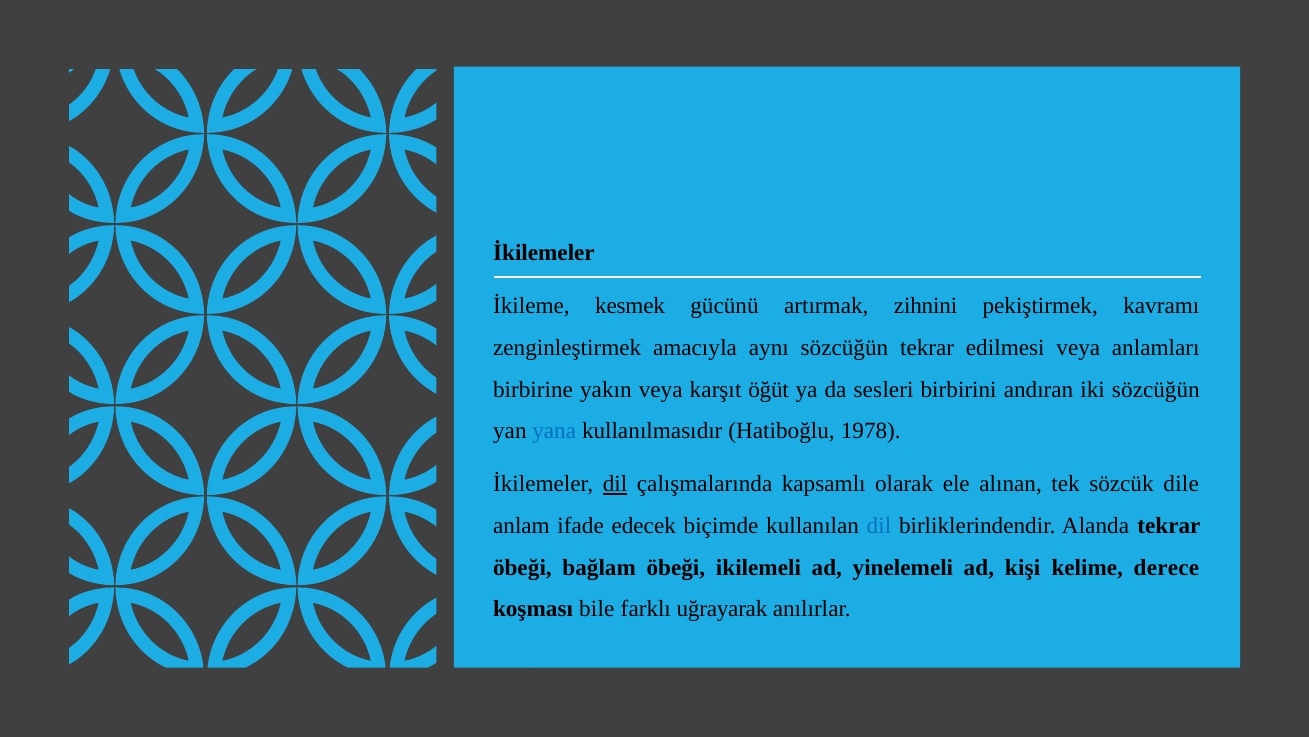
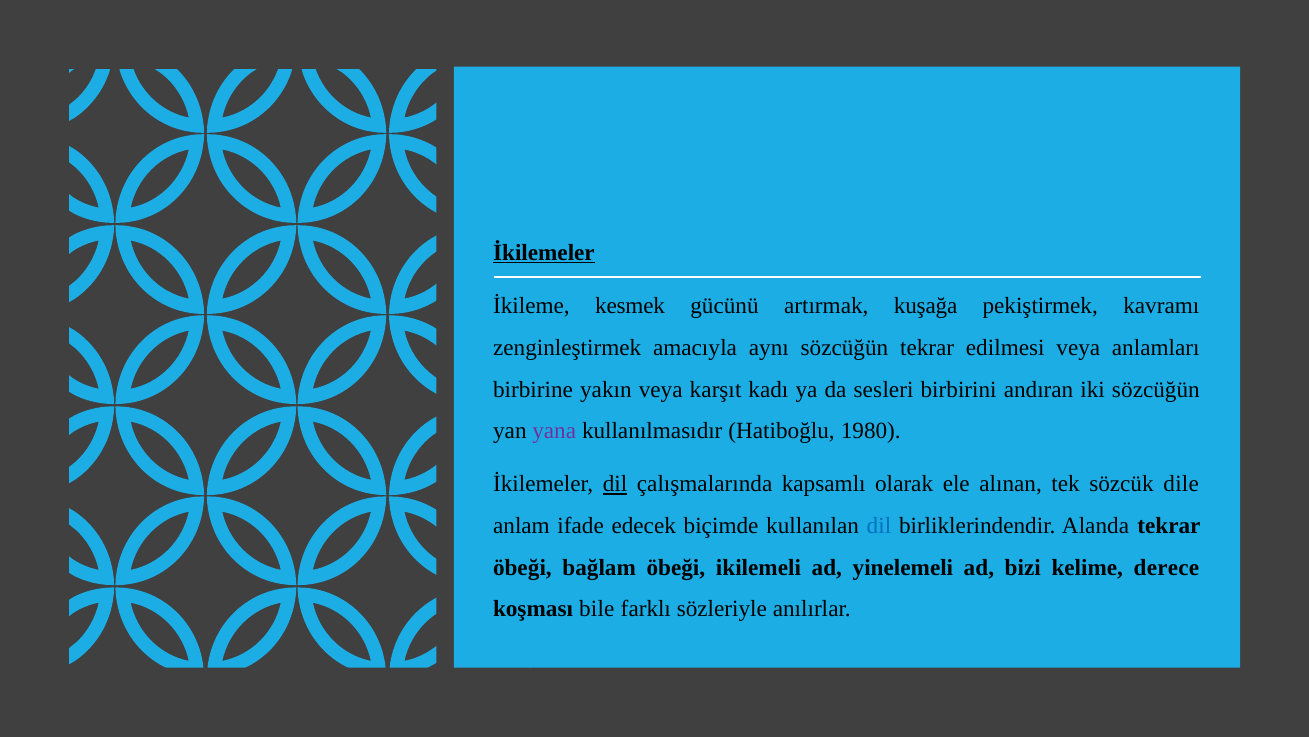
İkilemeler underline: none -> present (544, 252)
zihnini: zihnini -> kuşağa (926, 306)
öğüt: öğüt -> kadı (768, 389)
yana colour: blue -> purple (554, 431)
1978: 1978 -> 1980 (871, 431)
kişi: kişi -> bizi (1023, 567)
uğrayarak: uğrayarak -> sözleriyle (722, 609)
